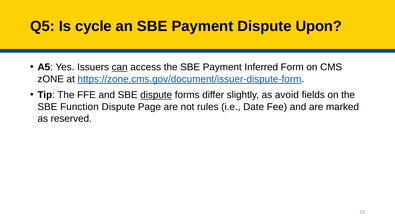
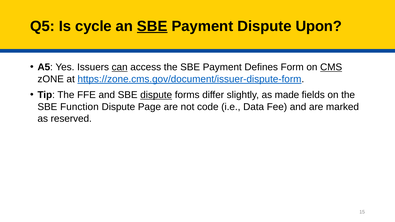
SBE underline: none -> present (152, 26)
Inferred: Inferred -> Defines (261, 67)
CMS underline: none -> present (331, 67)
avoid: avoid -> made (287, 95)
rules: rules -> code (208, 107)
Date: Date -> Data (254, 107)
